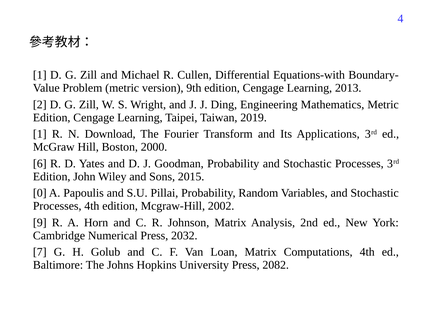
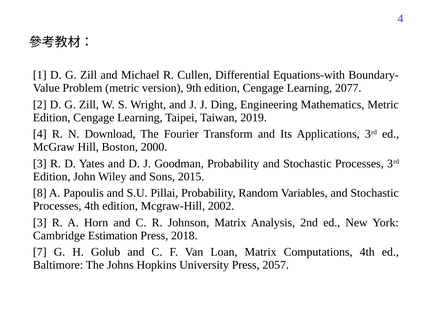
2013: 2013 -> 2077 (348, 88)
1: 1 -> 4 (40, 134)
6: 6 -> 3 (40, 164)
0: 0 -> 8 (40, 193)
9: 9 -> 3 (40, 223)
Numerical: Numerical -> Estimation (113, 236)
2032: 2032 -> 2018 (184, 236)
2082: 2082 -> 2057 (276, 265)
